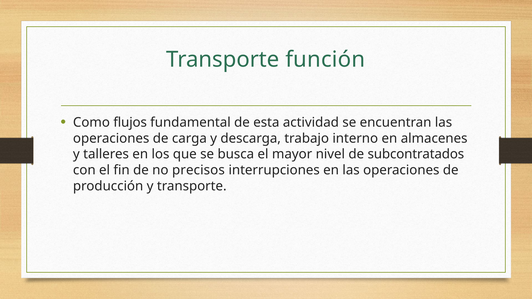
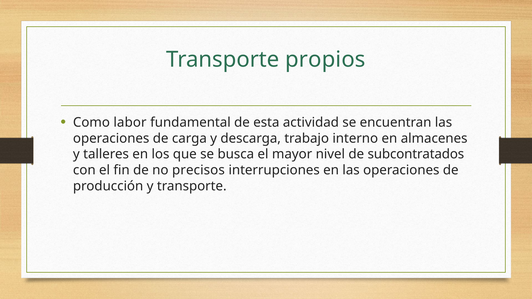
función: función -> propios (325, 60)
flujos: flujos -> labor (130, 122)
